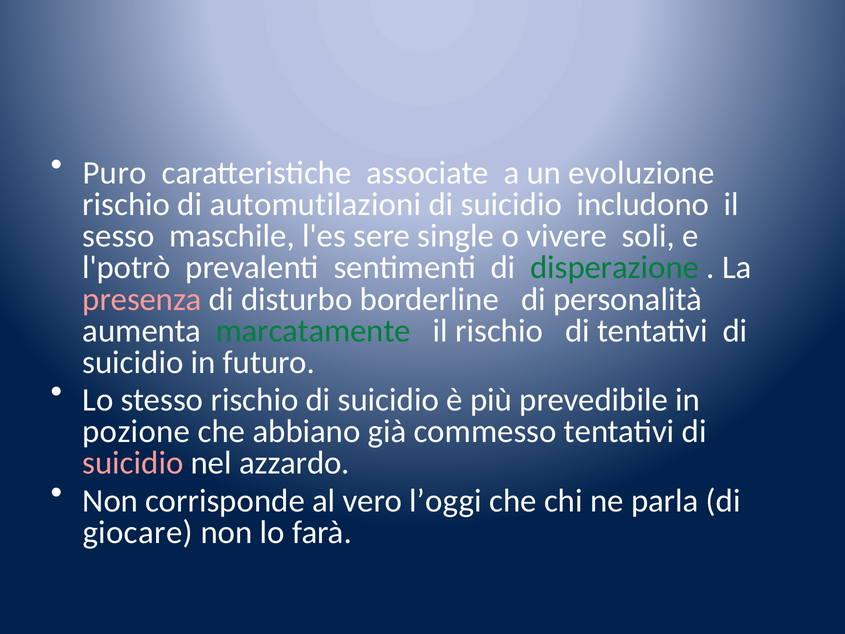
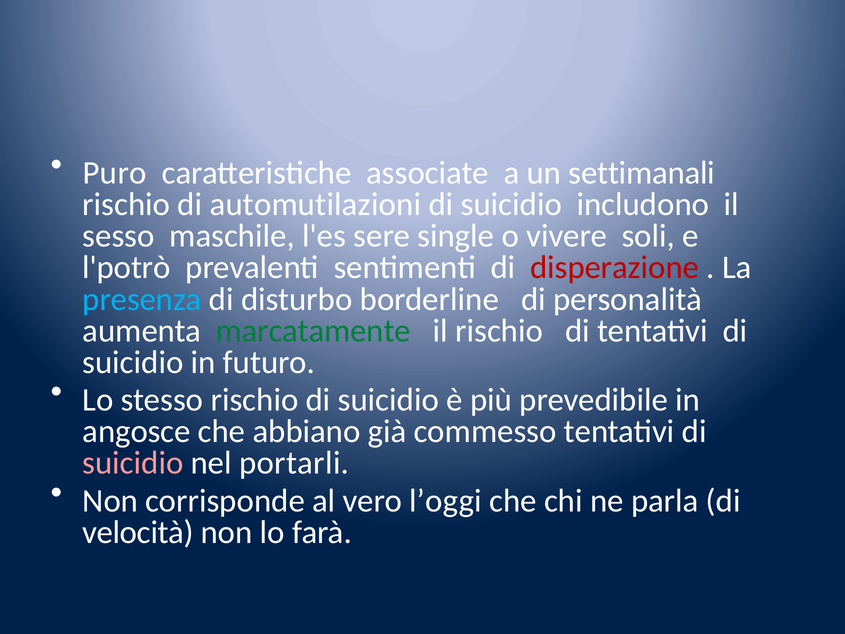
evoluzione: evoluzione -> settimanali (642, 173)
disperazione colour: green -> red (615, 268)
presenza colour: pink -> light blue (142, 299)
pozione: pozione -> angosce (136, 431)
azzardo: azzardo -> portarli (294, 463)
giocare: giocare -> velocità (138, 532)
